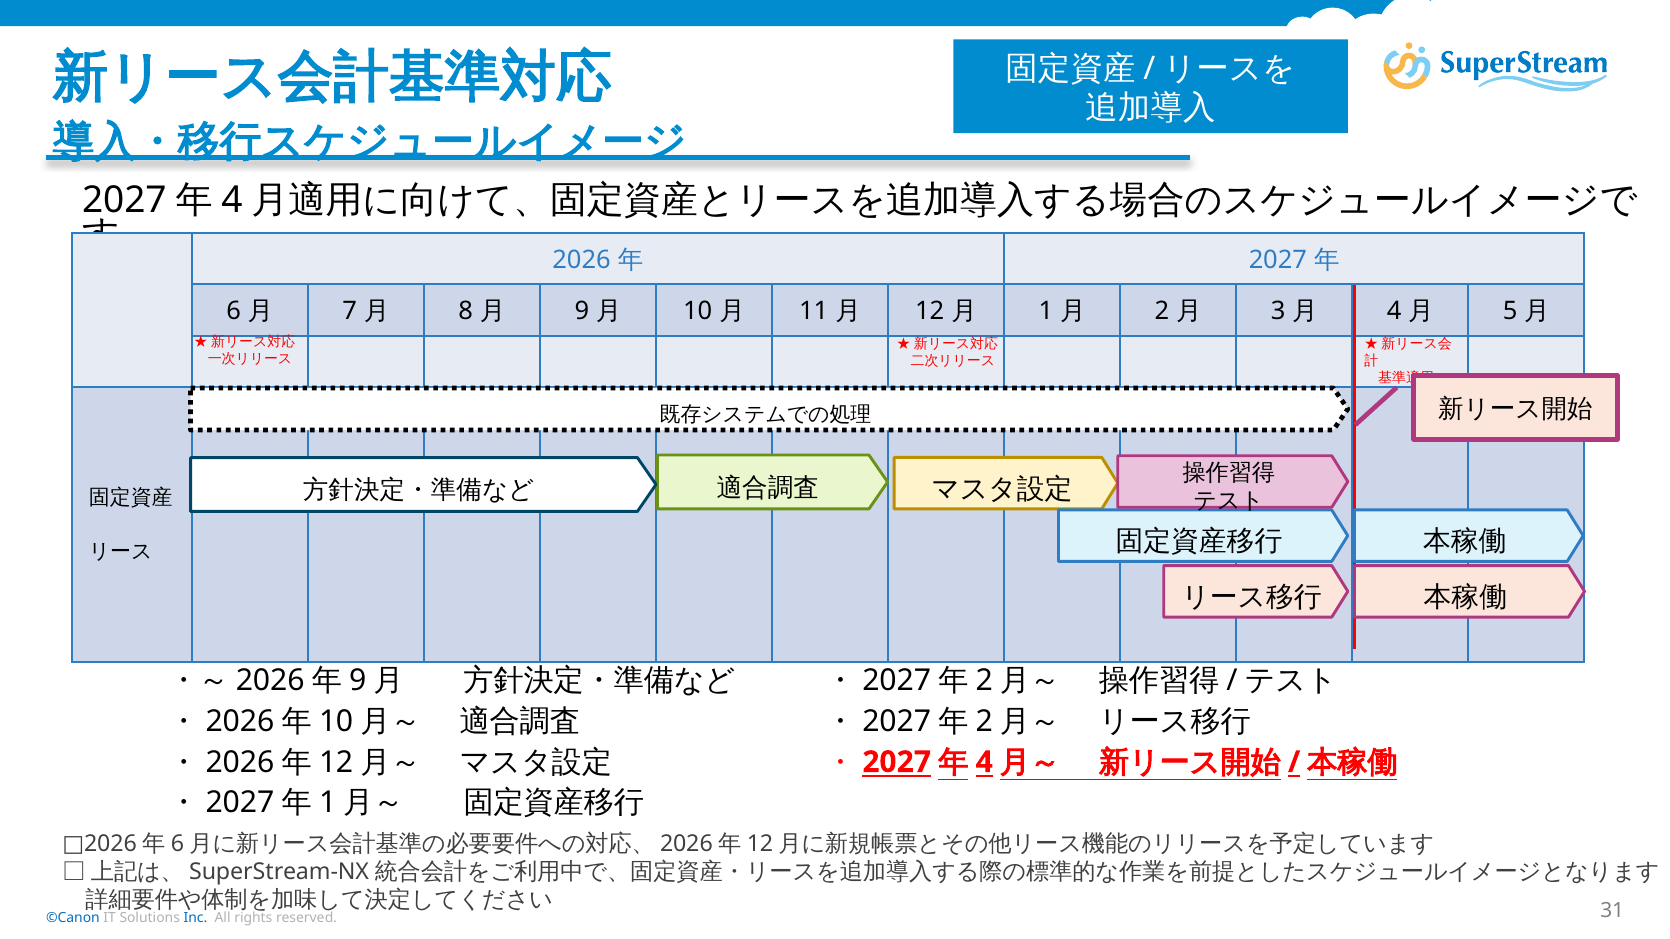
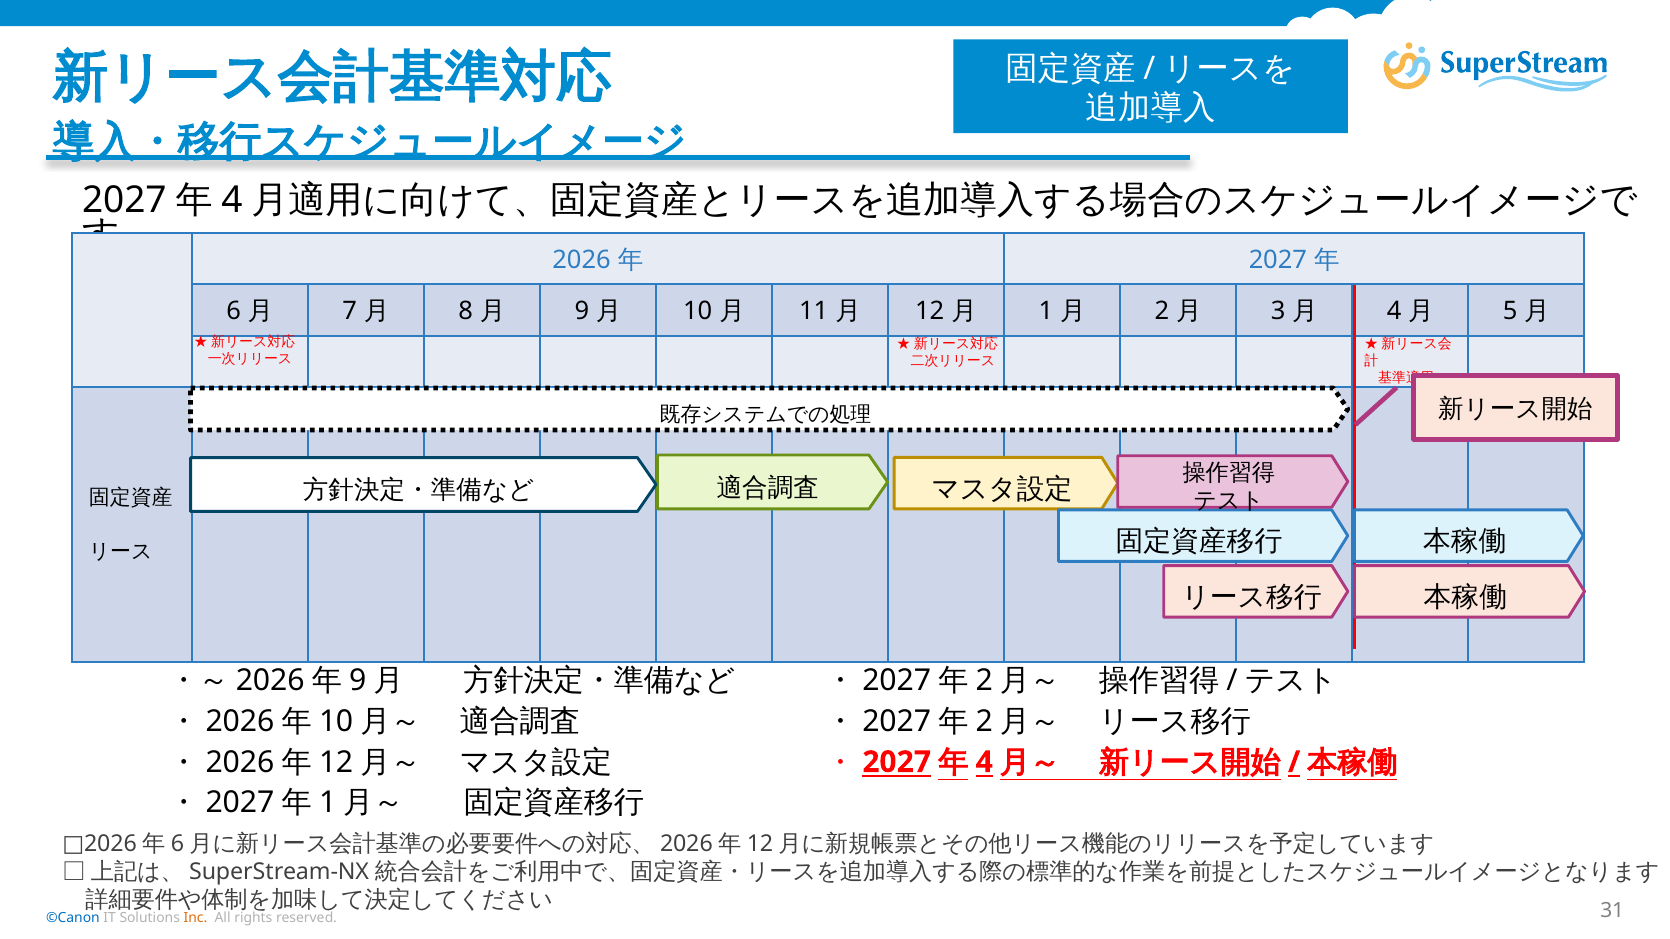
Inc colour: blue -> orange (195, 918)
